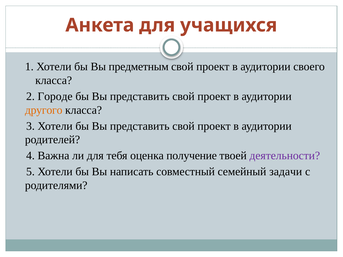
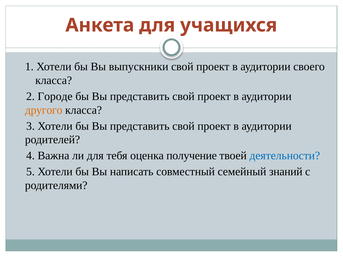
предметным: предметным -> выпускники (139, 67)
деятельности colour: purple -> blue (285, 156)
задачи: задачи -> знаний (286, 172)
